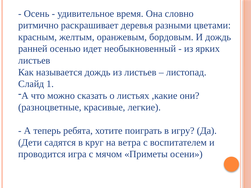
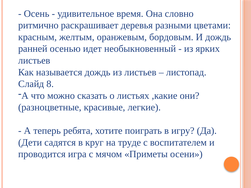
1: 1 -> 8 (50, 84)
ветра: ветра -> труде (129, 143)
